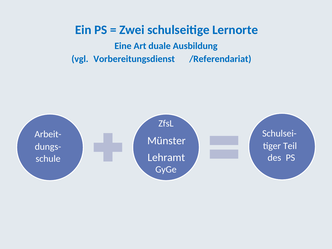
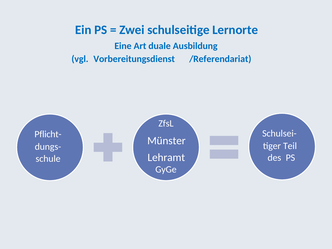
Arbeit-: Arbeit- -> Pflicht- (48, 134)
